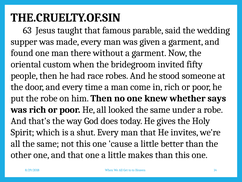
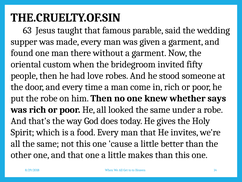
race: race -> love (95, 76)
shut: shut -> food (86, 132)
